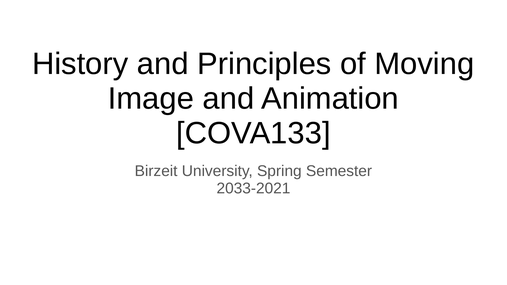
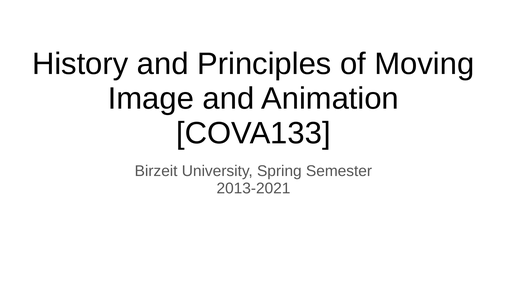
2033-2021: 2033-2021 -> 2013-2021 (253, 188)
